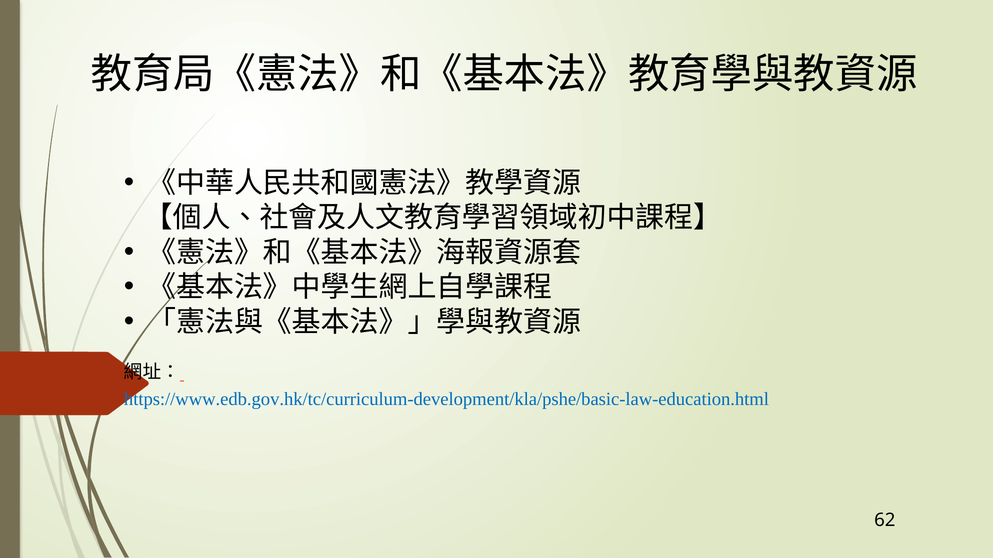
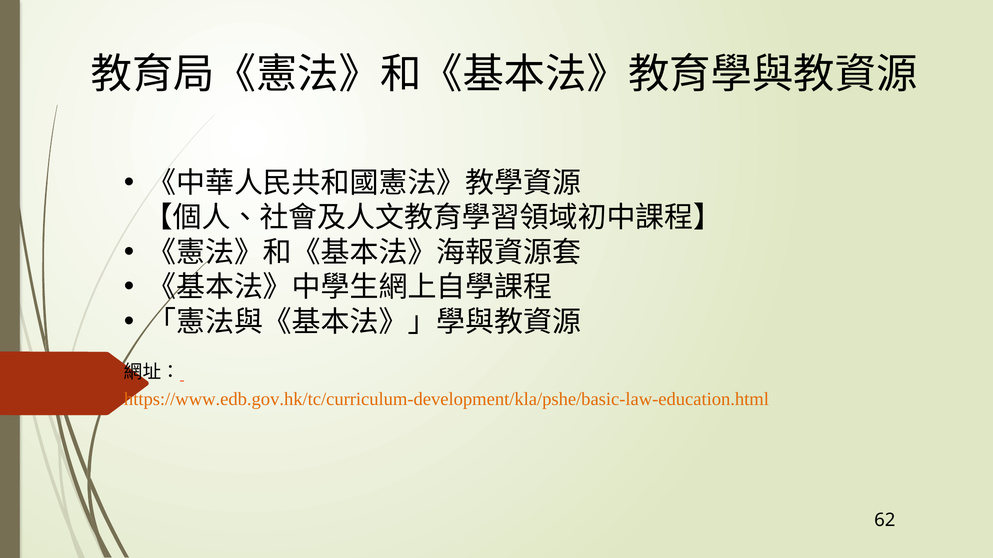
https://www.edb.gov.hk/tc/curriculum-development/kla/pshe/basic-law-education.html colour: blue -> orange (446, 400)
